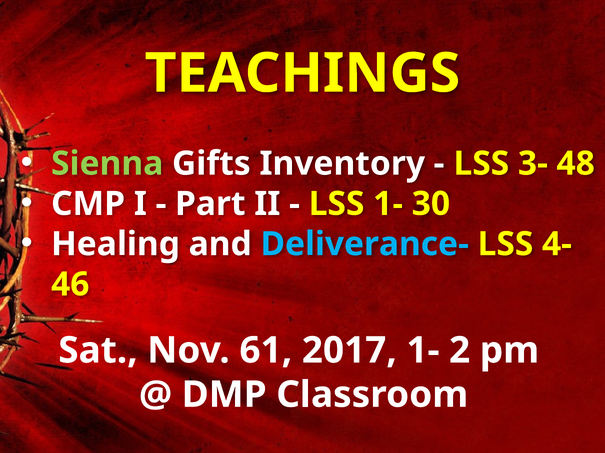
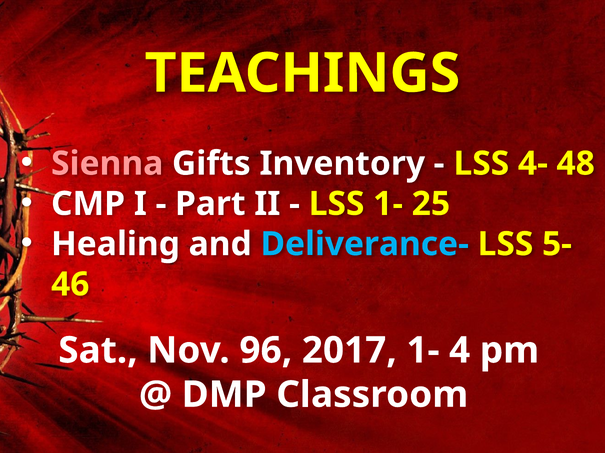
Sienna colour: light green -> pink (107, 164)
3-: 3- -> 4- (533, 164)
30: 30 -> 25 (431, 204)
4-: 4- -> 5- (557, 244)
61: 61 -> 96 (266, 351)
2: 2 -> 4 (460, 351)
